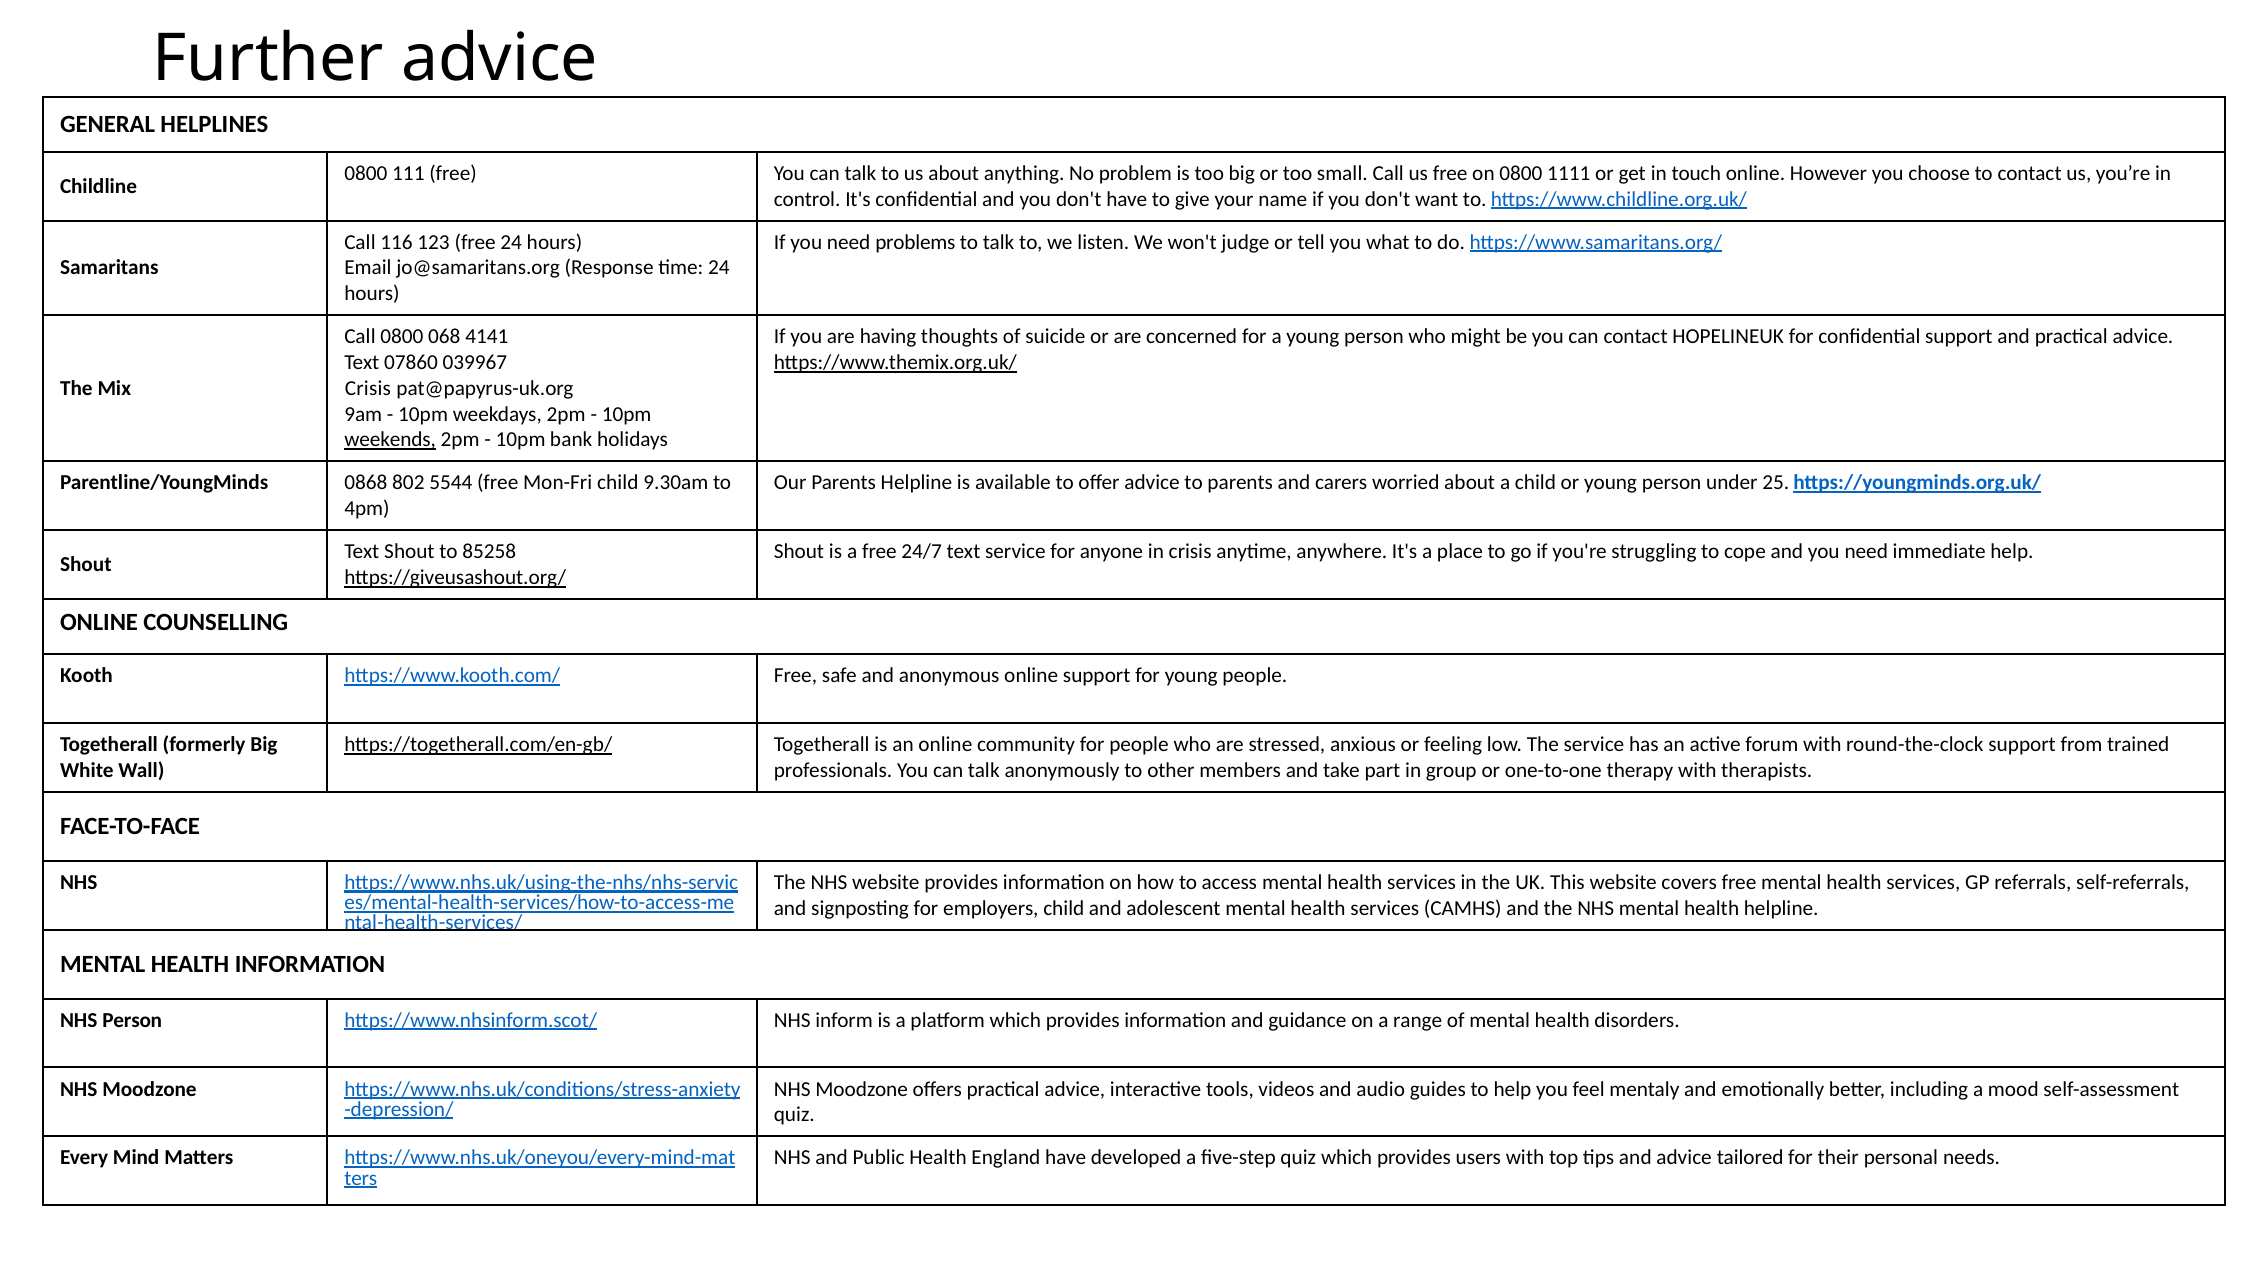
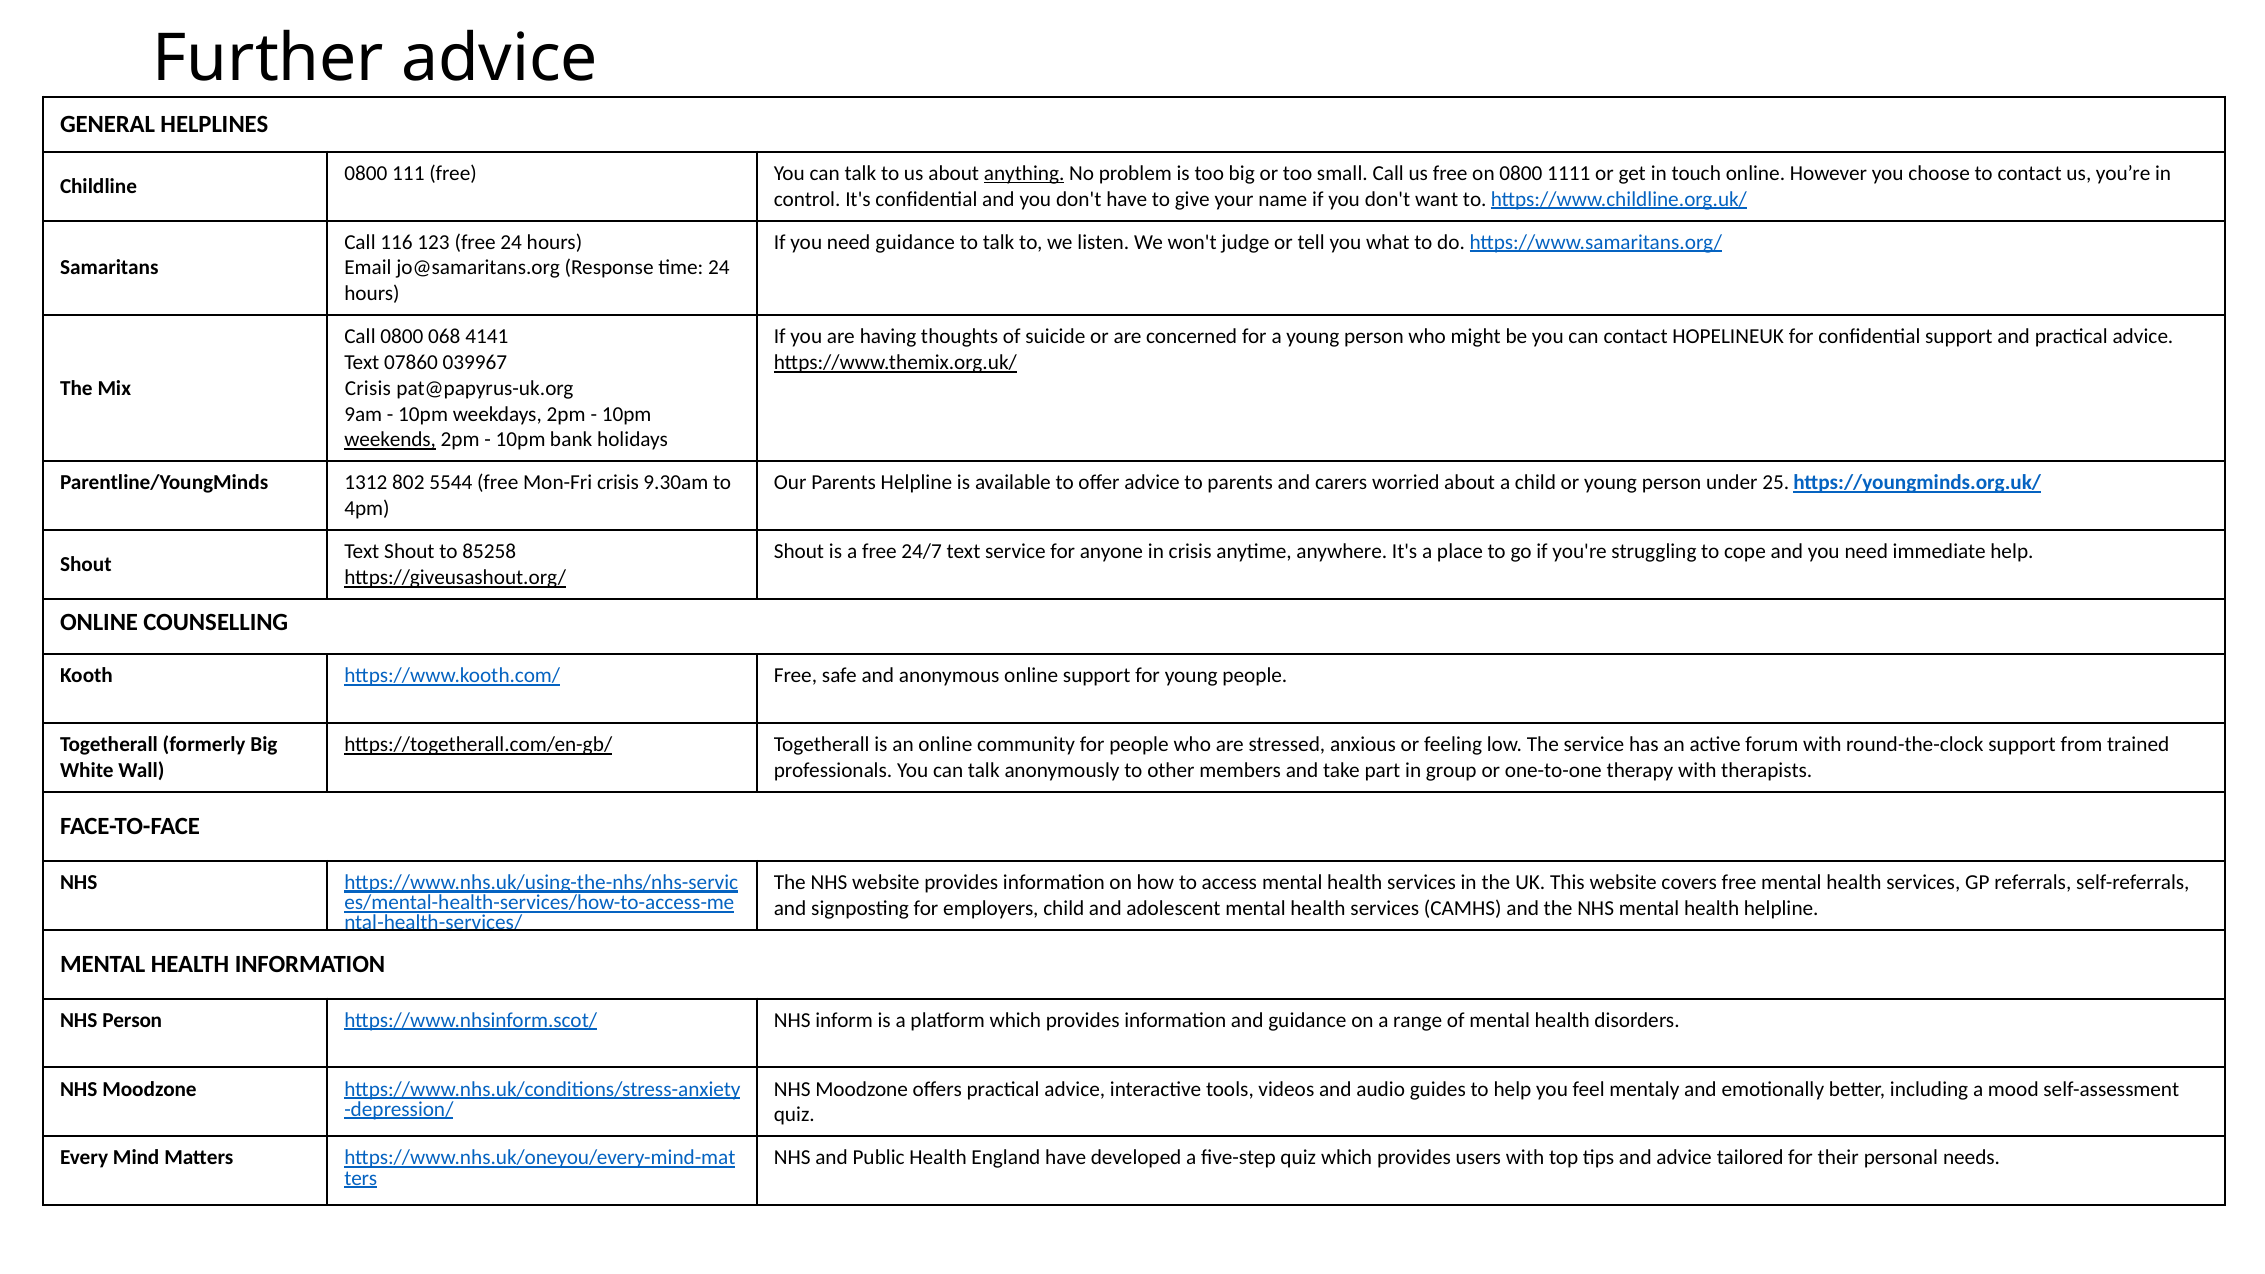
anything underline: none -> present (1024, 173)
need problems: problems -> guidance (915, 242)
0868: 0868 -> 1312 (366, 483)
Mon-Fri child: child -> crisis (618, 483)
